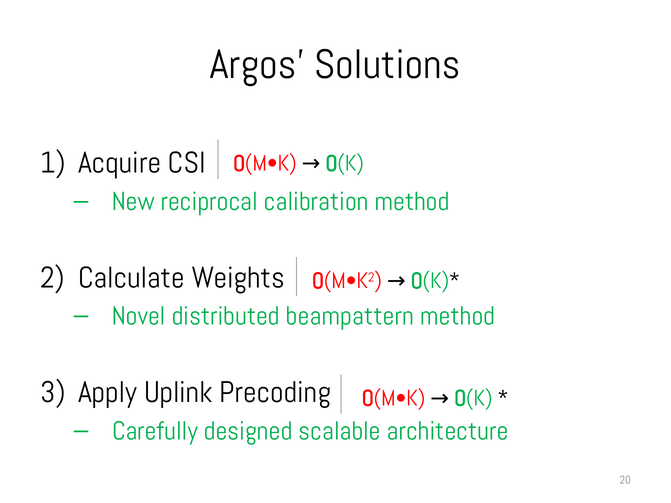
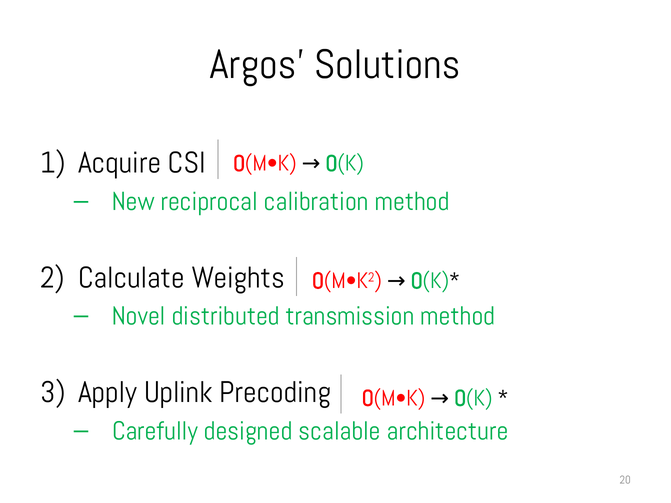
beampattern: beampattern -> transmission (350, 316)
